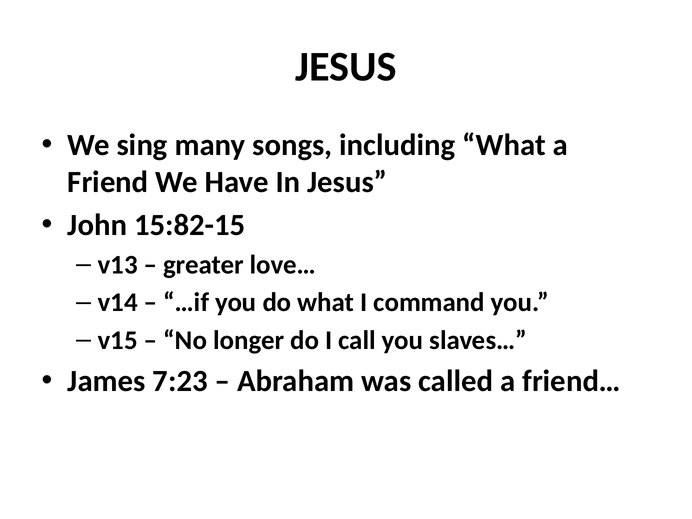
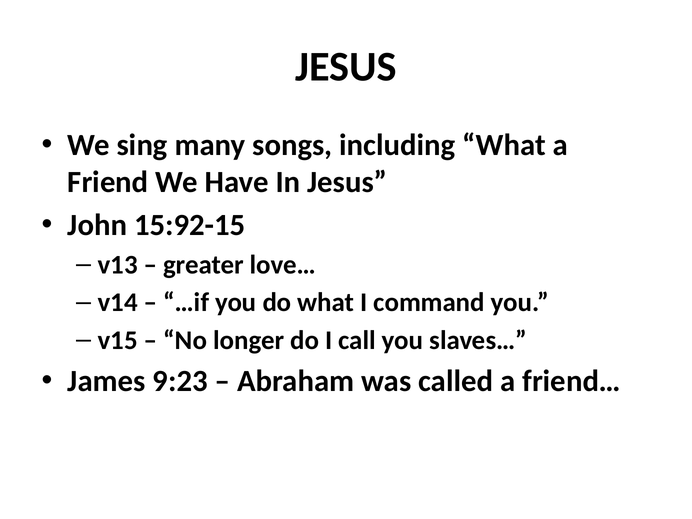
15:82-15: 15:82-15 -> 15:92-15 (190, 225)
7:23: 7:23 -> 9:23 (180, 381)
